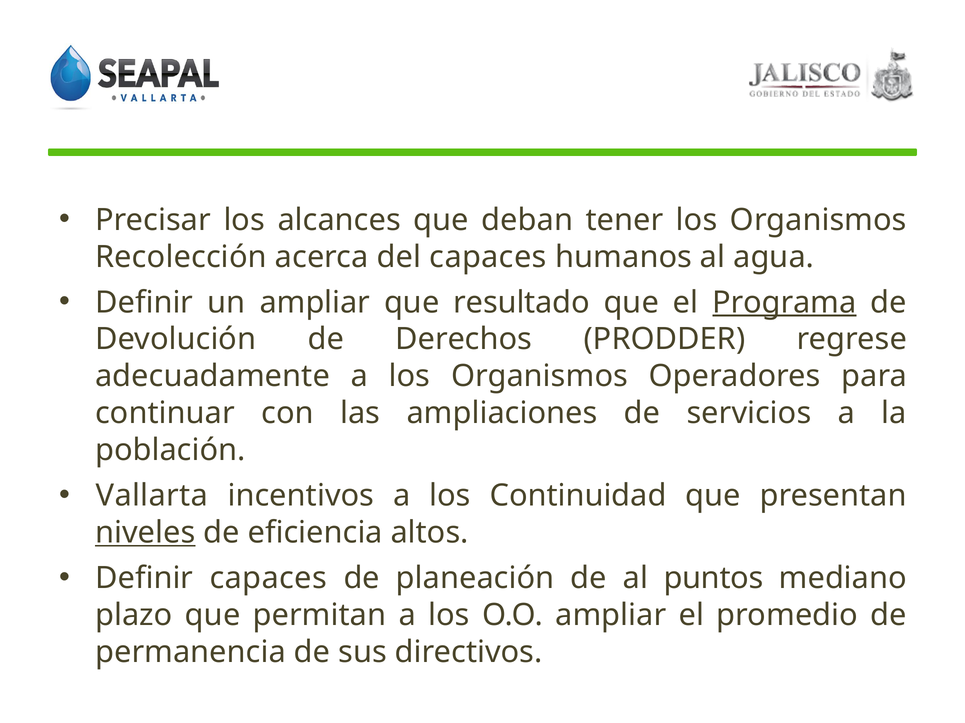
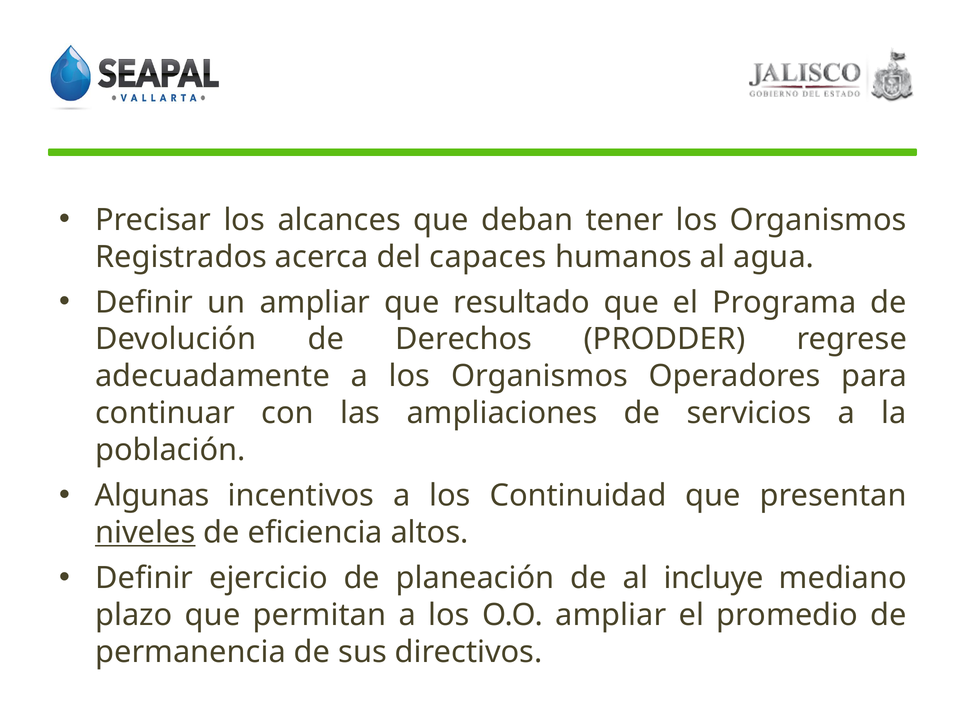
Recolección: Recolección -> Registrados (181, 257)
Programa underline: present -> none (784, 303)
Vallarta: Vallarta -> Algunas (152, 496)
Definir capaces: capaces -> ejercicio (268, 579)
puntos: puntos -> incluye (714, 579)
